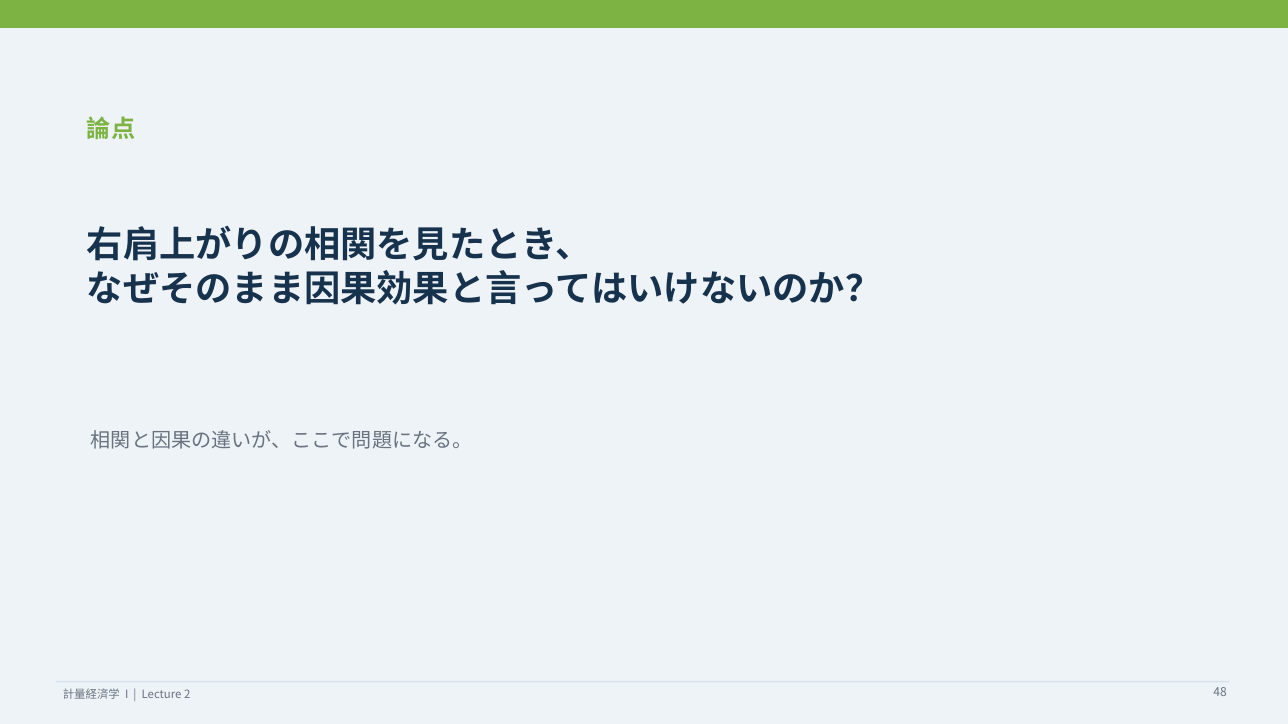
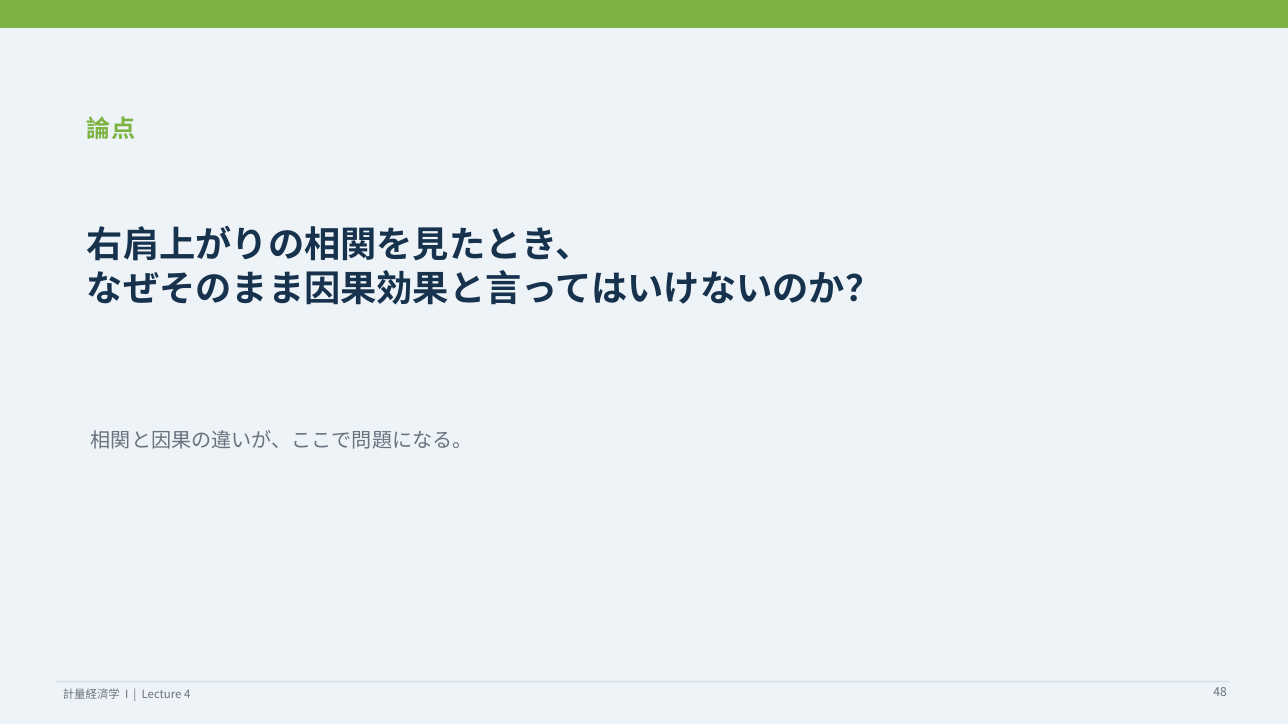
2: 2 -> 4 (187, 695)
